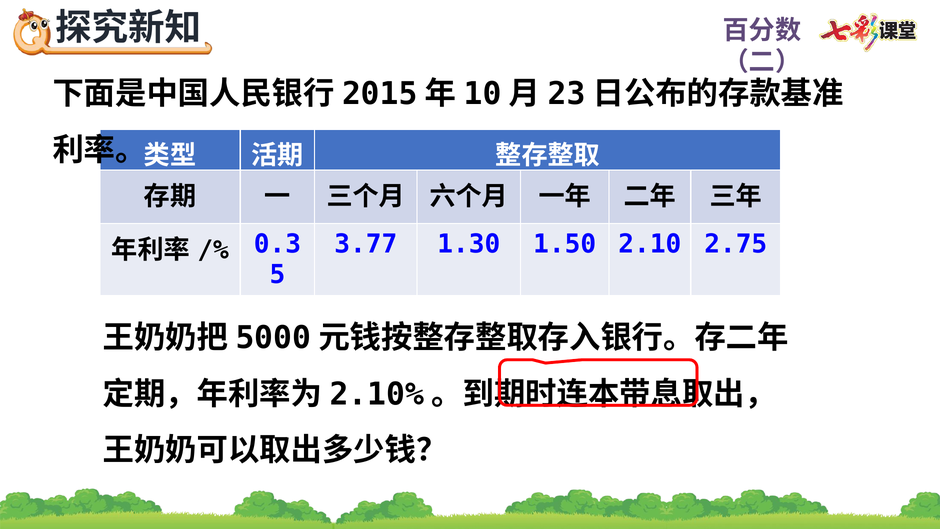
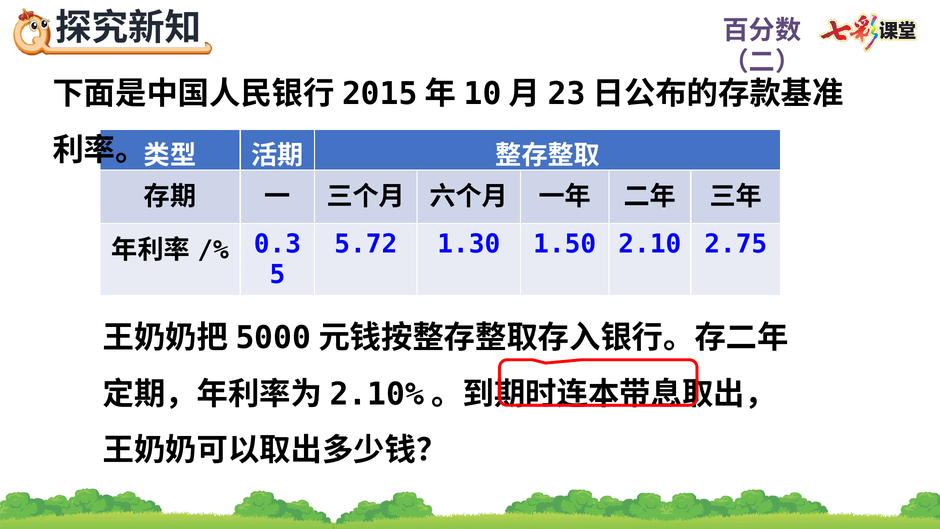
3.77: 3.77 -> 5.72 (366, 244)
